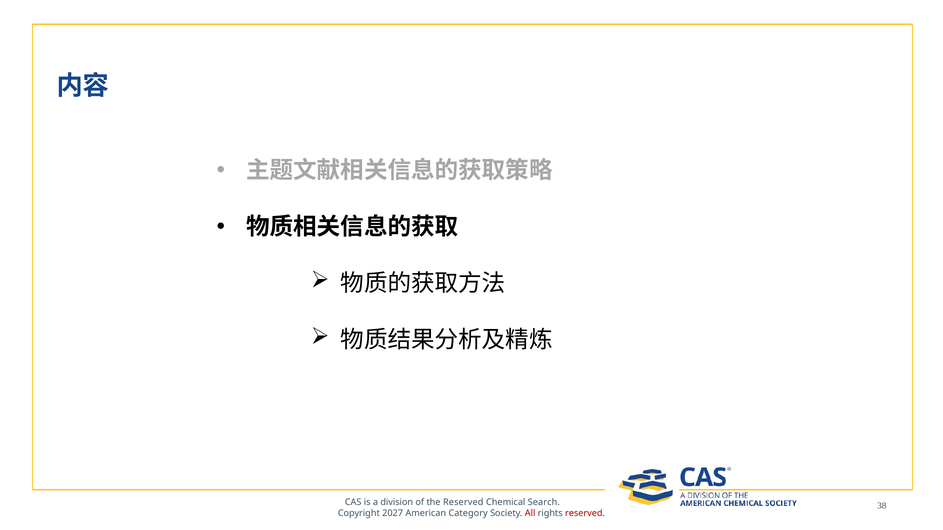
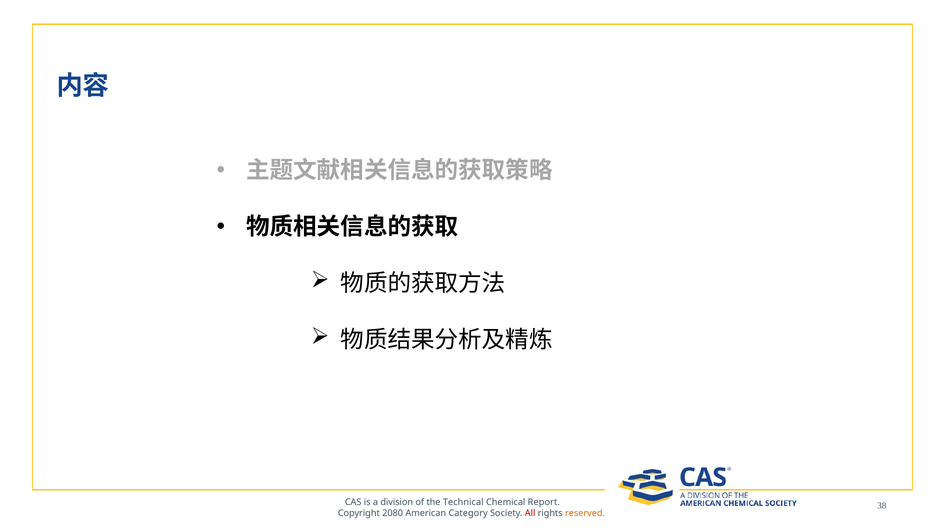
the Reserved: Reserved -> Technical (463, 503)
Search: Search -> Report (544, 503)
2027: 2027 -> 2080 (393, 514)
reserved colour: red -> orange (585, 514)
